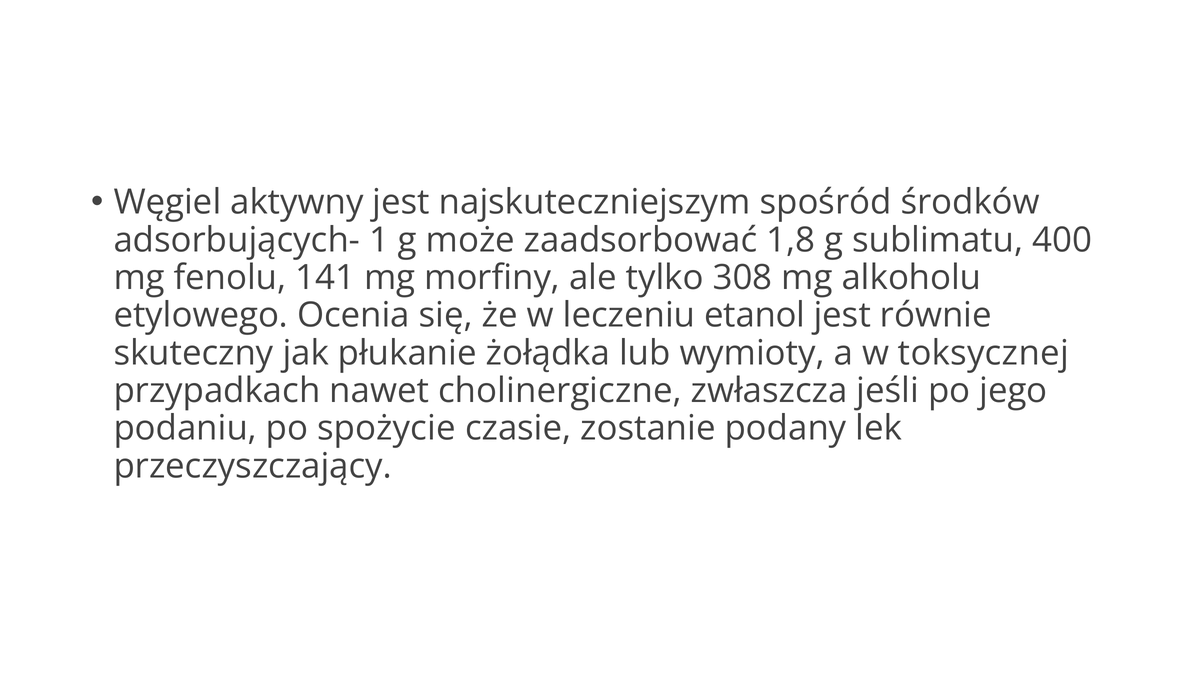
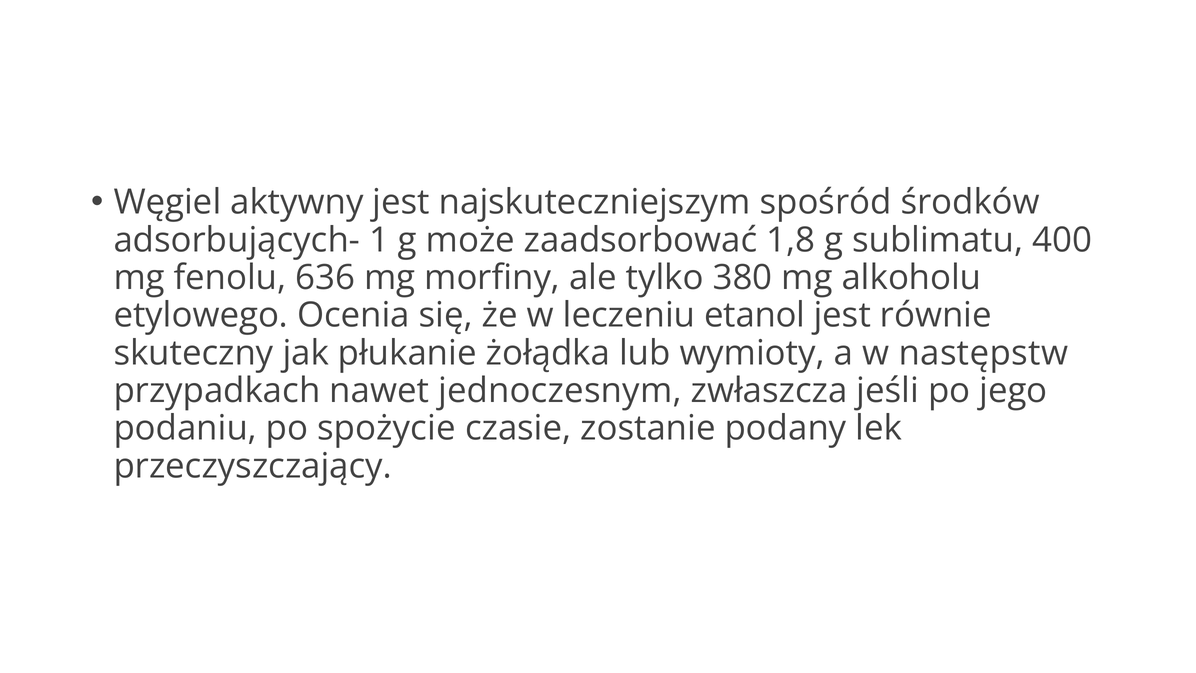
141: 141 -> 636 (325, 278)
308: 308 -> 380 (743, 278)
toksycznej: toksycznej -> następstw (983, 353)
cholinergiczne: cholinergiczne -> jednoczesnym (560, 391)
